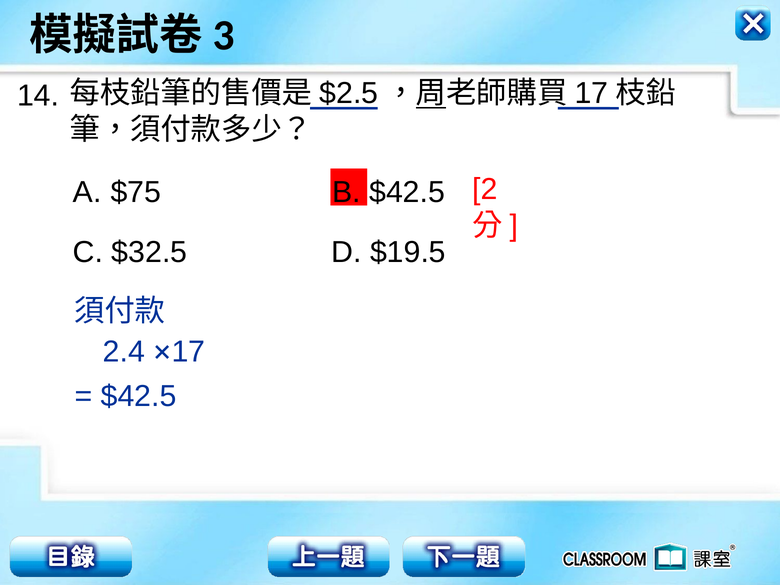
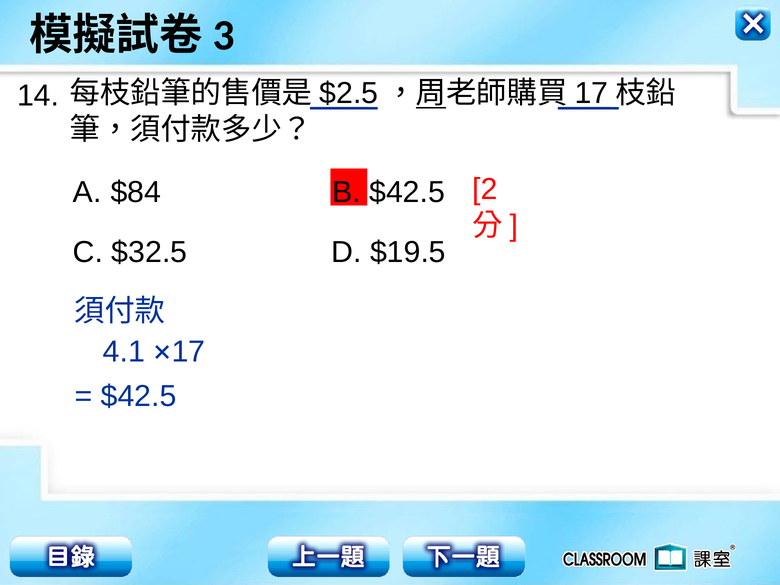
$75: $75 -> $84 (136, 192)
2.4: 2.4 -> 4.1 (124, 352)
